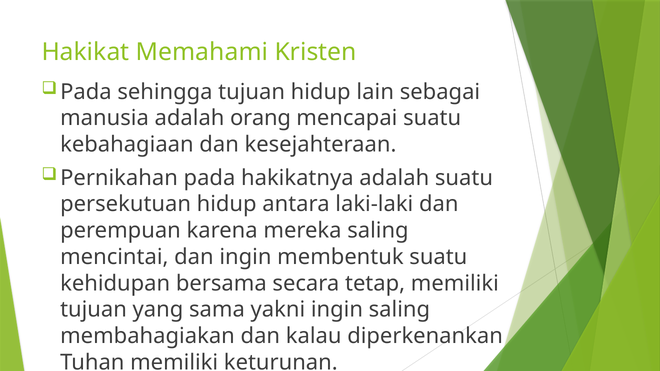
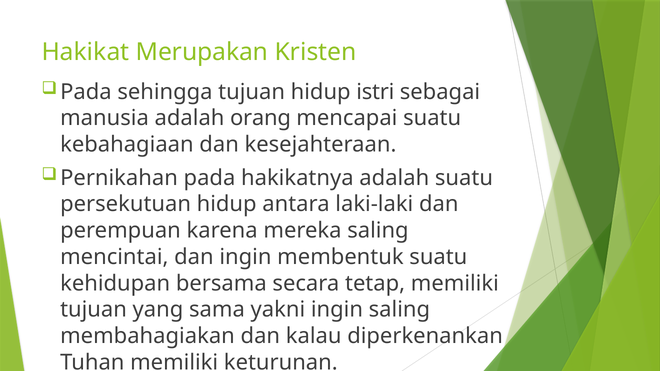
Memahami: Memahami -> Merupakan (202, 52)
lain: lain -> istri (375, 92)
